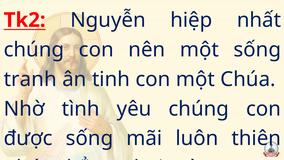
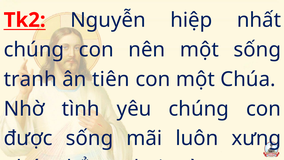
tinh: tinh -> tiên (111, 79)
thiên: thiên -> xưng (256, 138)
